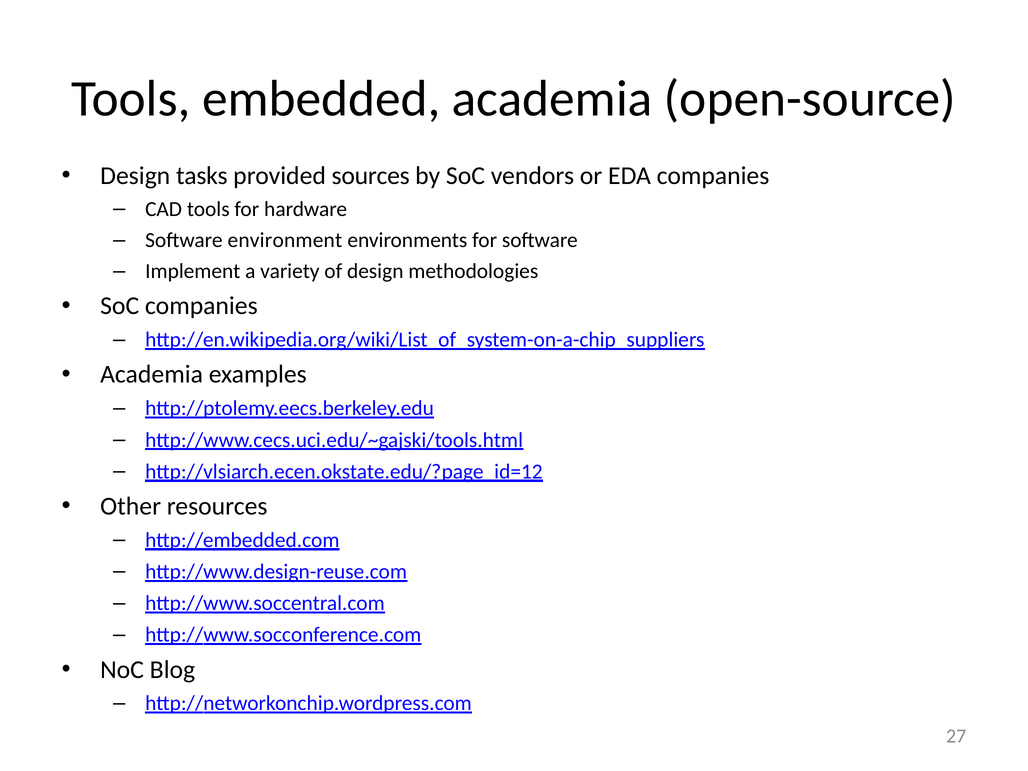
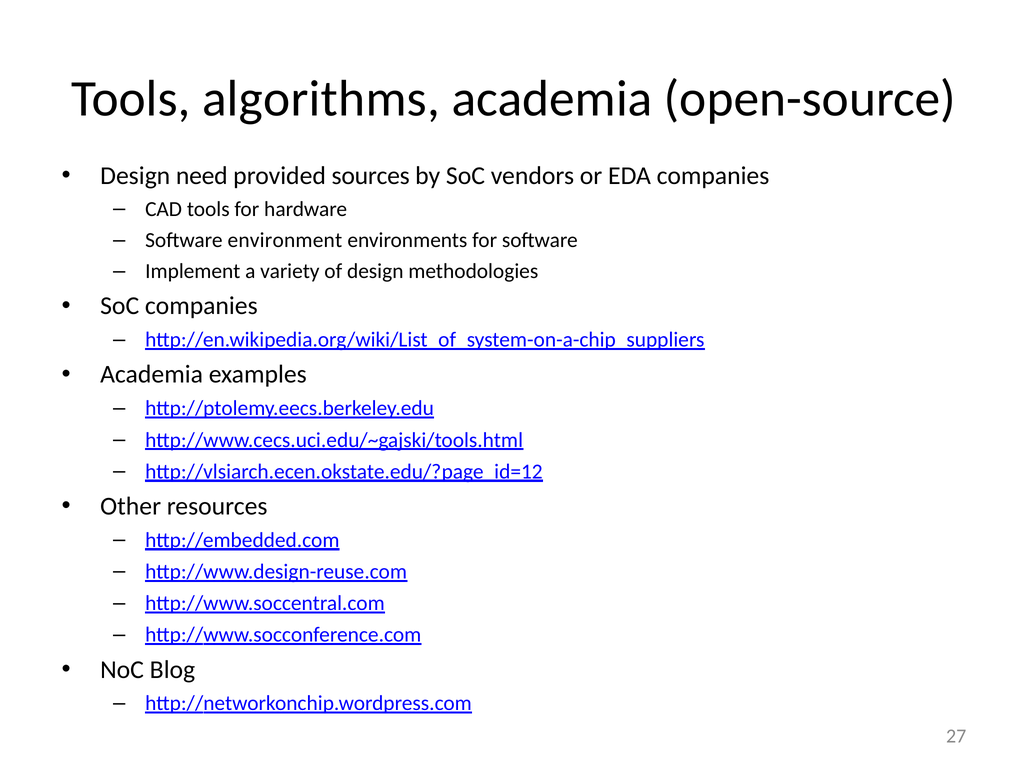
embedded: embedded -> algorithms (321, 99)
tasks: tasks -> need (202, 176)
